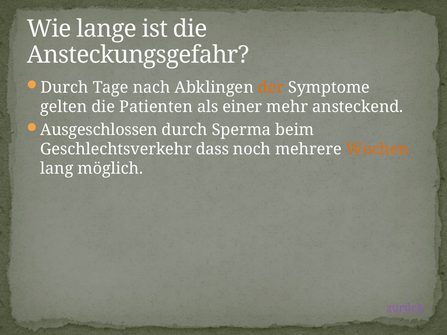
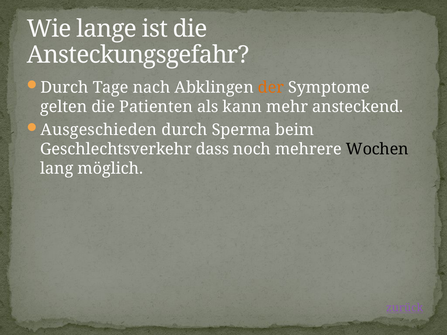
einer: einer -> kann (242, 107)
Ausgeschlossen: Ausgeschlossen -> Ausgeschieden (99, 130)
Wochen colour: orange -> black (377, 149)
